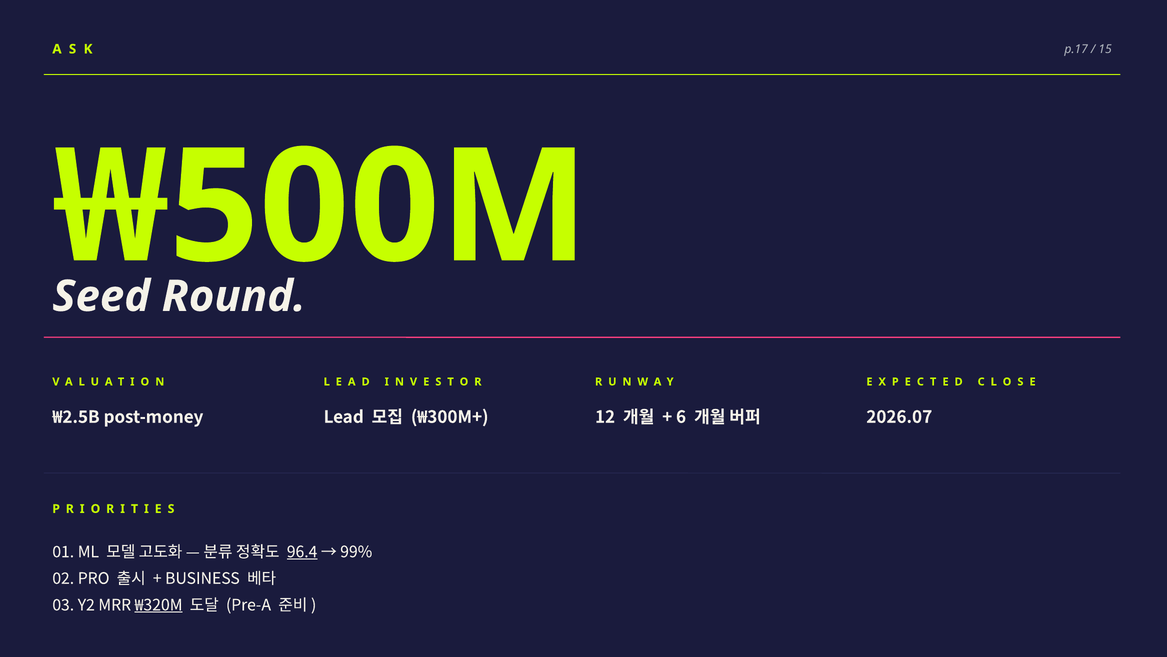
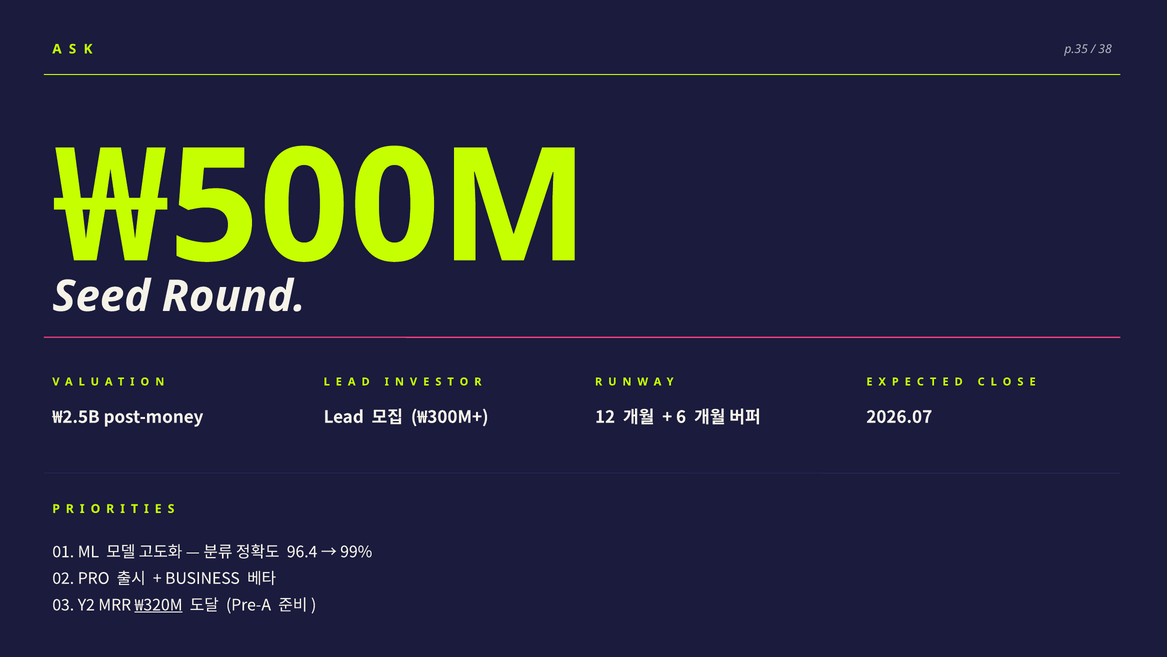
p.17: p.17 -> p.35 (1076, 49)
15: 15 -> 38 (1105, 49)
96.4 underline: present -> none (302, 552)
